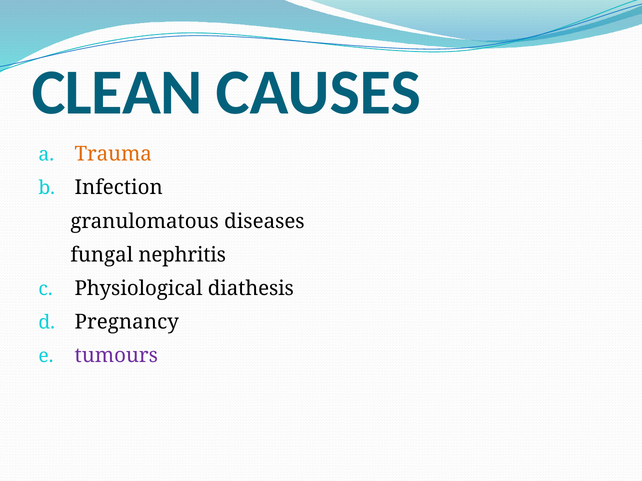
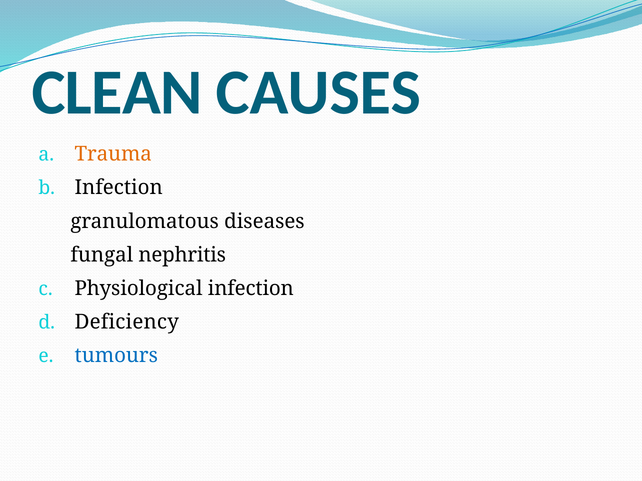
Physiological diathesis: diathesis -> infection (251, 289)
Pregnancy: Pregnancy -> Deficiency (127, 322)
tumours colour: purple -> blue (116, 356)
